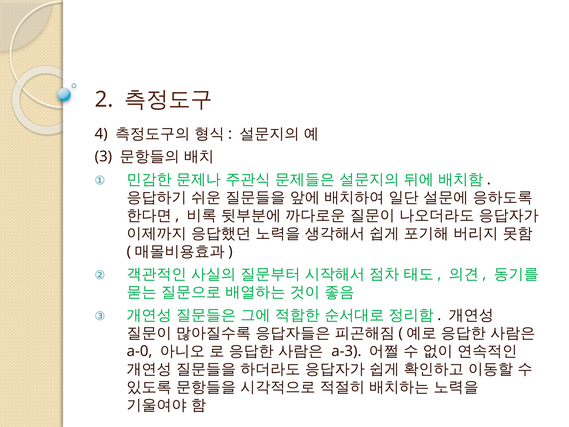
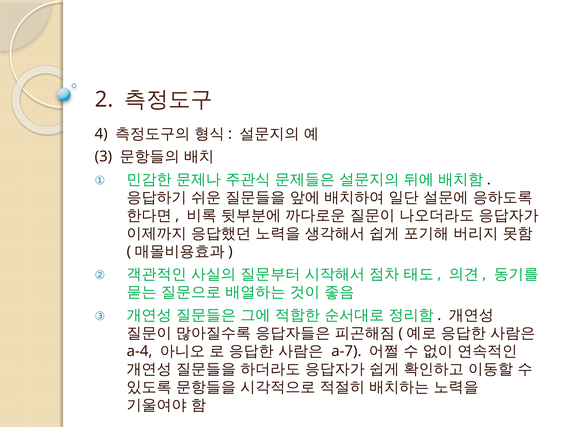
a-0: a-0 -> a-4 (140, 351)
a-3: a-3 -> a-7 (346, 351)
